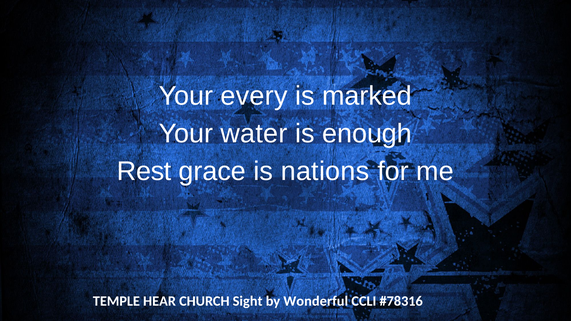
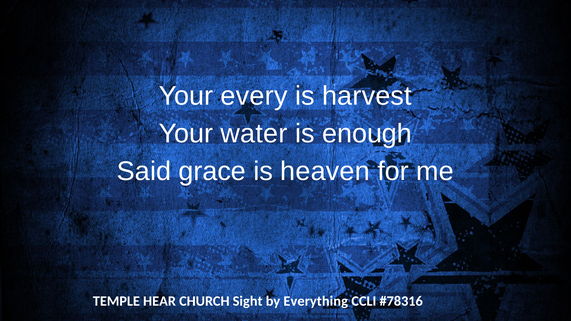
marked: marked -> harvest (367, 96)
Rest: Rest -> Said (144, 171)
nations: nations -> heaven (325, 171)
Wonderful: Wonderful -> Everything (316, 301)
